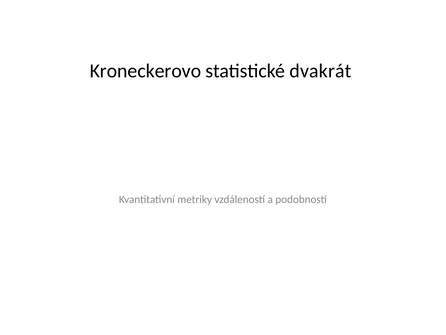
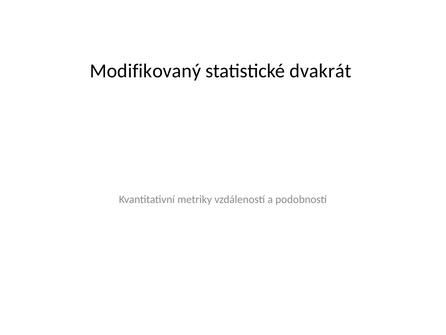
Kroneckerovo: Kroneckerovo -> Modifikovaný (145, 71)
